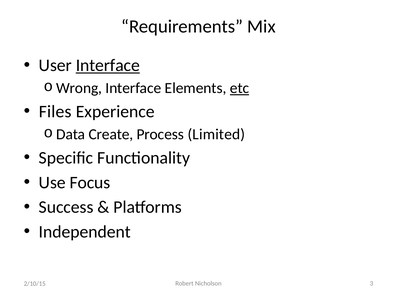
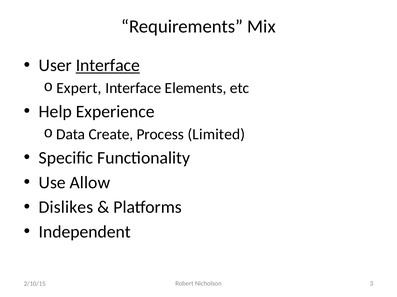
Wrong: Wrong -> Expert (79, 88)
etc underline: present -> none (240, 88)
Files: Files -> Help (55, 112)
Focus: Focus -> Allow (90, 183)
Success: Success -> Dislikes (66, 208)
